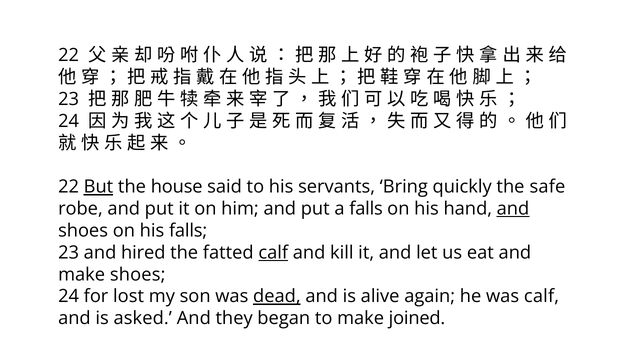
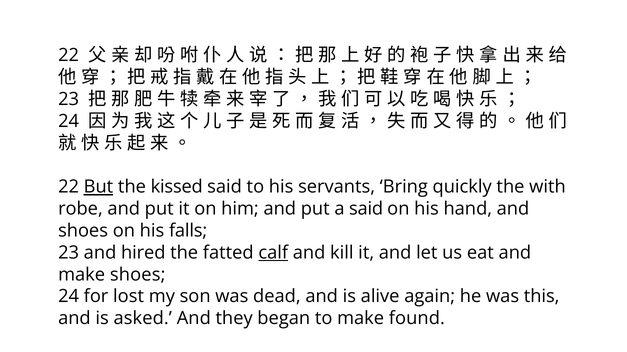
house: house -> kissed (177, 187)
safe: safe -> with (548, 187)
a falls: falls -> said (366, 209)
and underline: present -> none (513, 209)
dead underline: present -> none (277, 297)
was calf: calf -> this (542, 297)
joined: joined -> found (417, 319)
